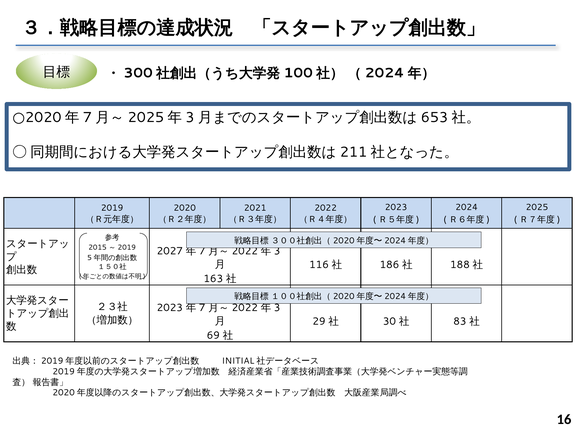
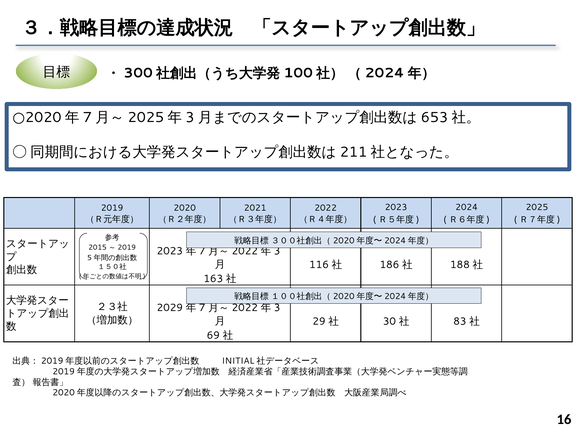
2027: 2027 -> 2023 (170, 251)
2023: 2023 -> 2029 (170, 308)
